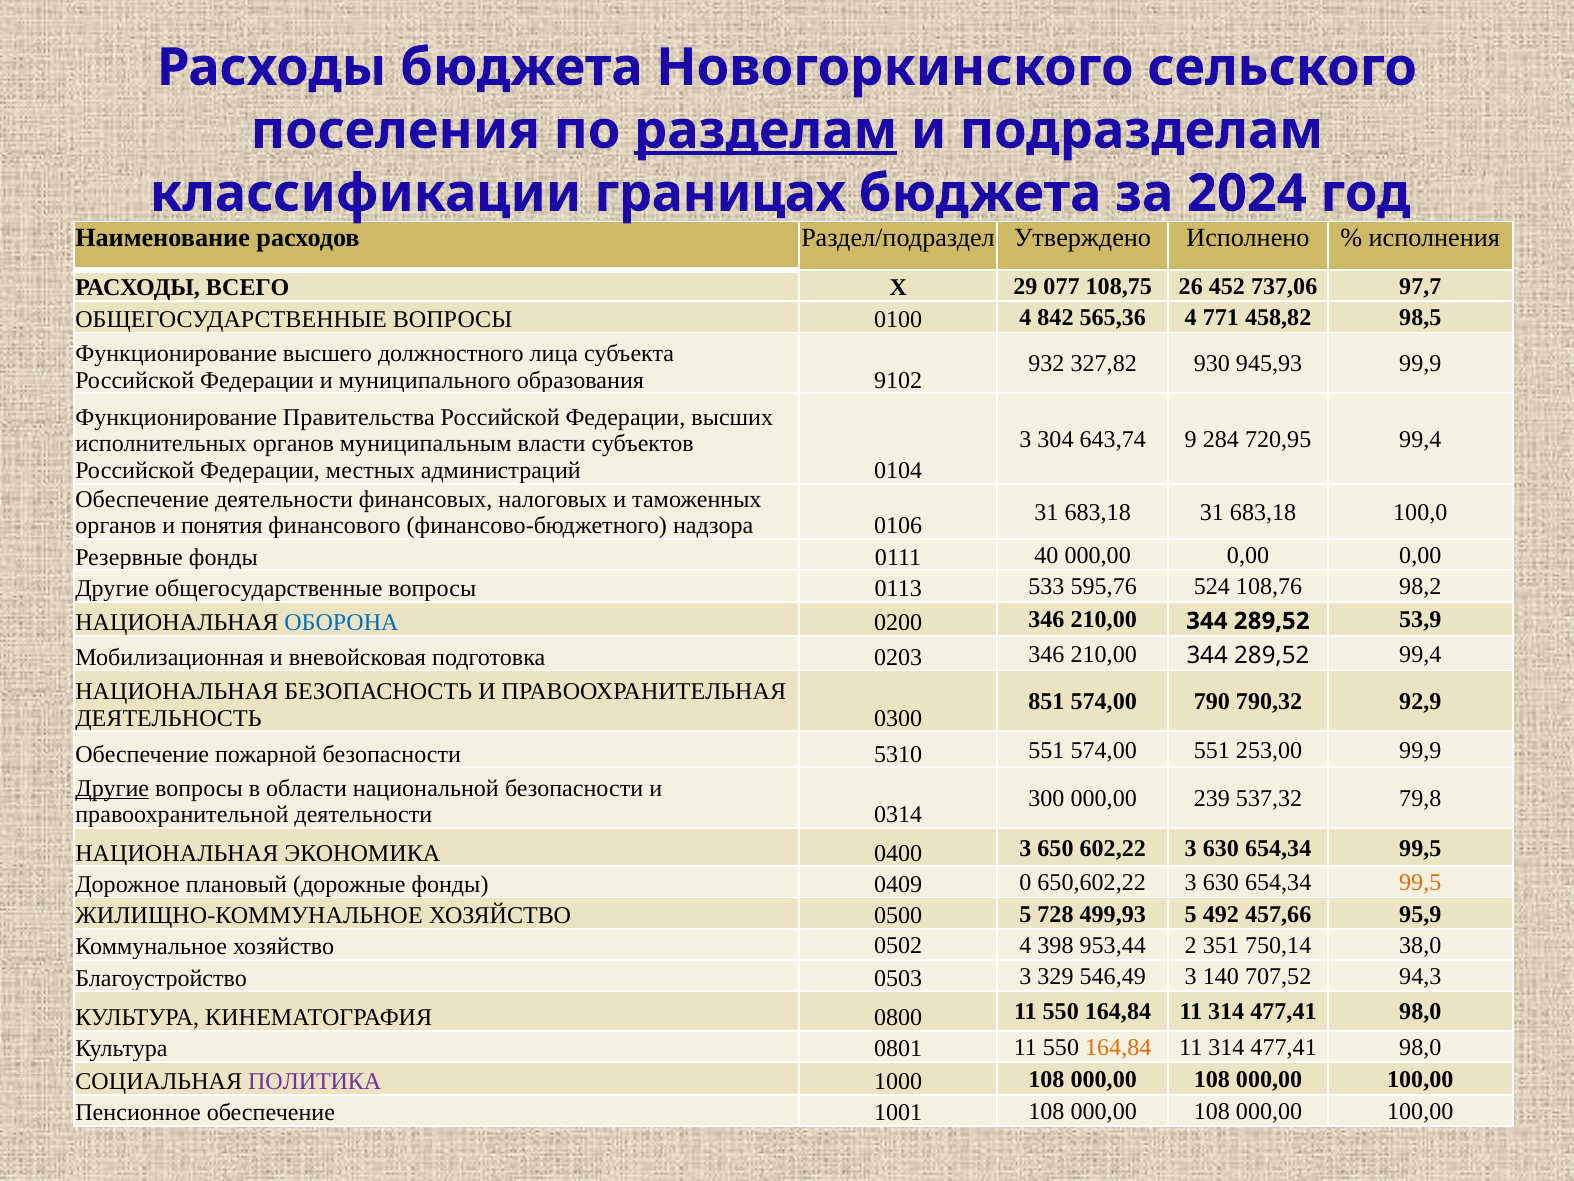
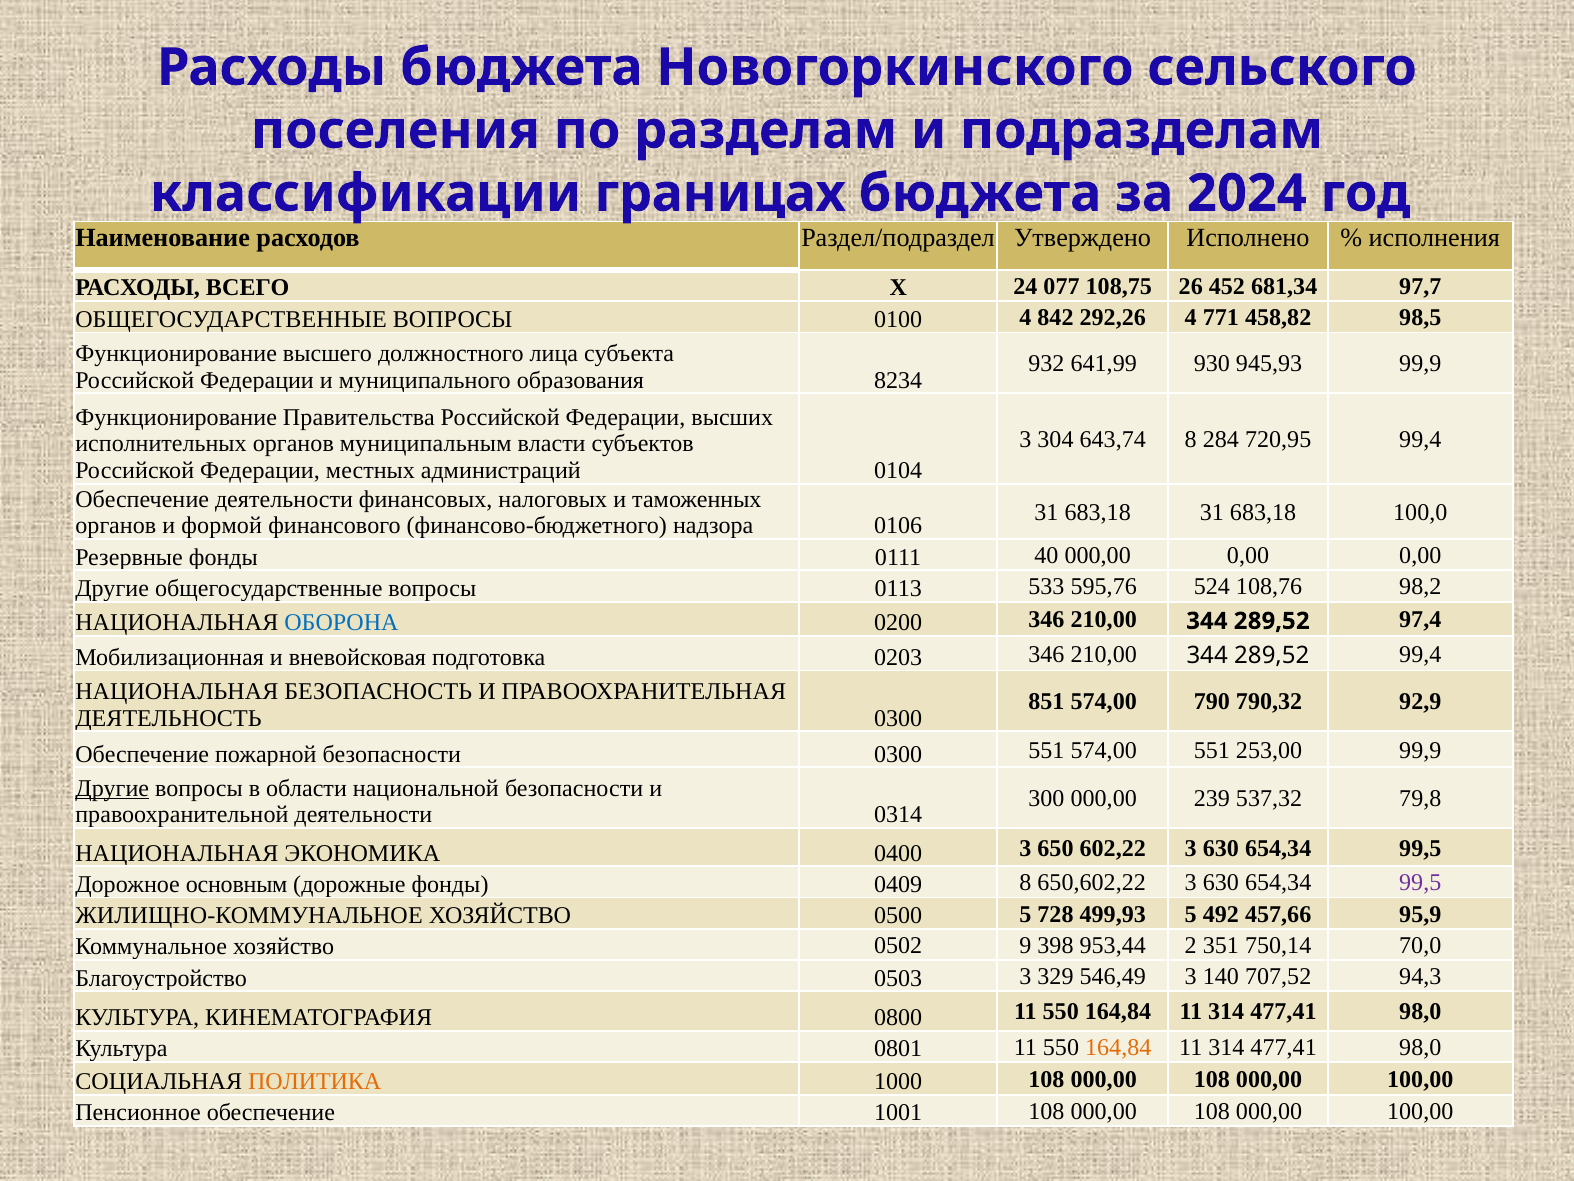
разделам underline: present -> none (766, 130)
29: 29 -> 24 (1025, 286)
737,06: 737,06 -> 681,34 (1284, 286)
565,36: 565,36 -> 292,26 (1113, 318)
327,82: 327,82 -> 641,99 (1104, 364)
9102: 9102 -> 8234 (898, 380)
643,74 9: 9 -> 8 (1191, 439)
понятия: понятия -> формой (222, 526)
53,9: 53,9 -> 97,4 (1420, 620)
безопасности 5310: 5310 -> 0300 (898, 754)
плановый: плановый -> основным (237, 884)
0409 0: 0 -> 8 (1025, 883)
99,5 colour: orange -> purple (1420, 883)
0502 4: 4 -> 9 (1025, 945)
38,0: 38,0 -> 70,0 (1420, 945)
ПОЛИТИКА colour: purple -> orange (315, 1081)
